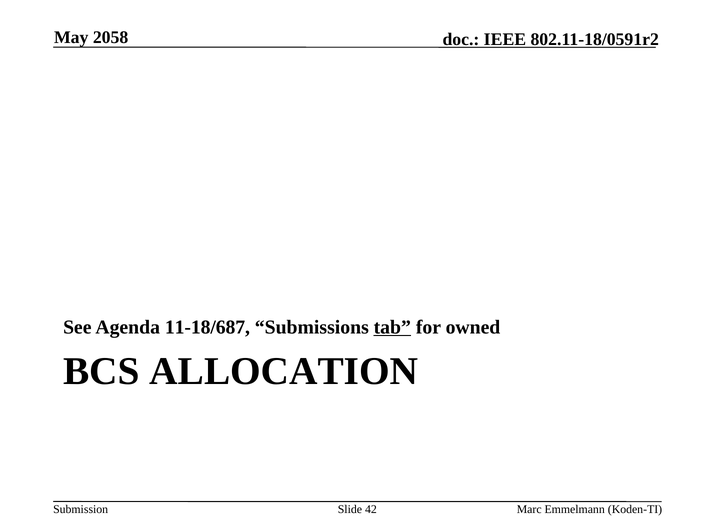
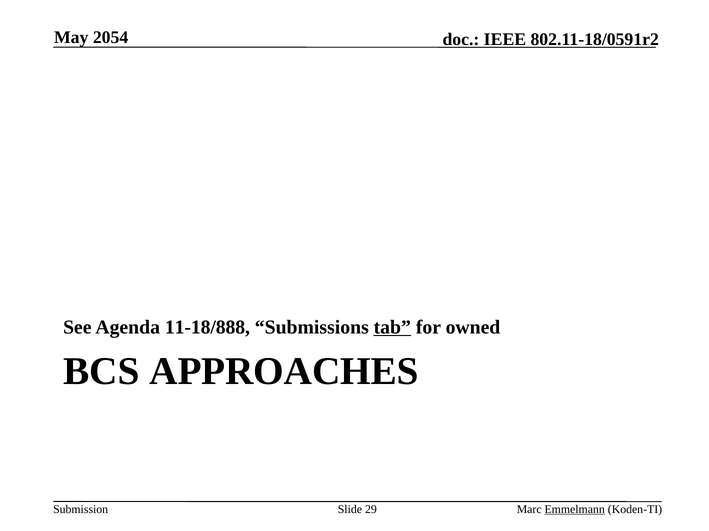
2058: 2058 -> 2054 (111, 38)
11-18/687: 11-18/687 -> 11-18/888 (207, 328)
ALLOCATION: ALLOCATION -> APPROACHES (284, 372)
42: 42 -> 29 (371, 510)
Emmelmann underline: none -> present (575, 510)
